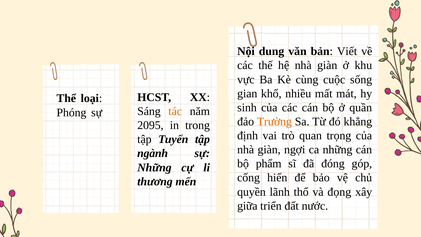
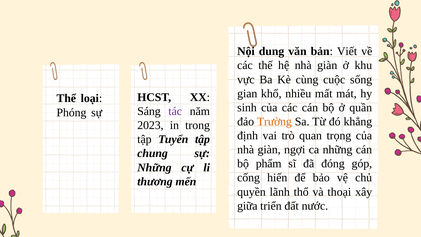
tác colour: orange -> purple (175, 111)
2095: 2095 -> 2023 (150, 125)
ngành: ngành -> chung (153, 153)
đọng: đọng -> thoại (339, 192)
